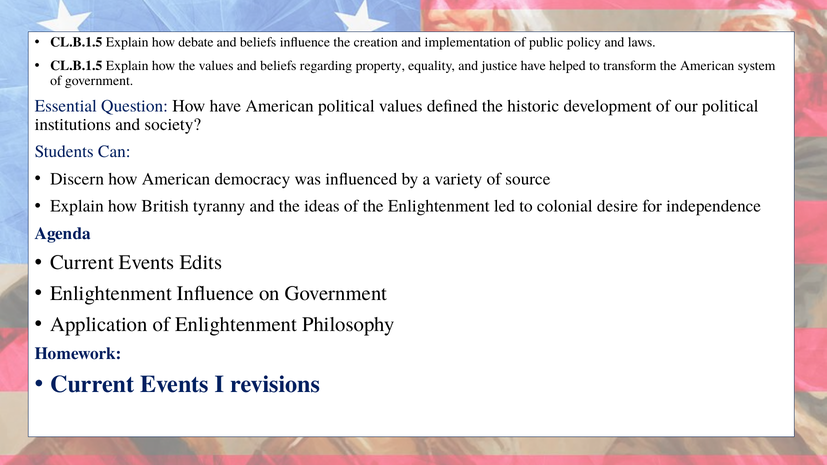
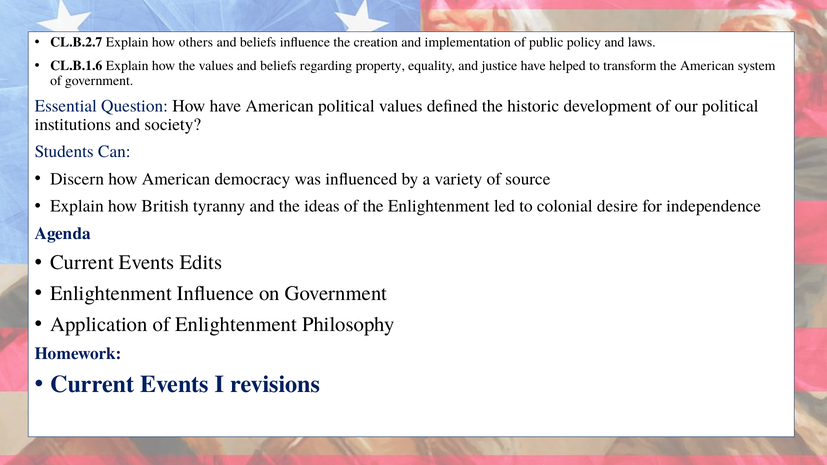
CL.B.1.5: CL.B.1.5 -> CL.B.2.7 (76, 42)
debate: debate -> others (196, 42)
CL.B.1.5: CL.B.1.5 -> CL.B.1.6 (76, 66)
